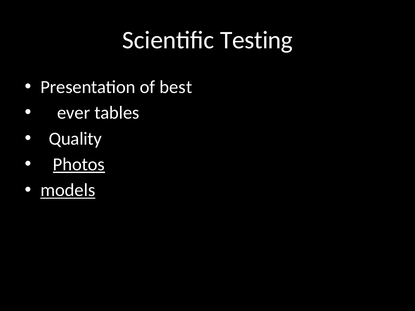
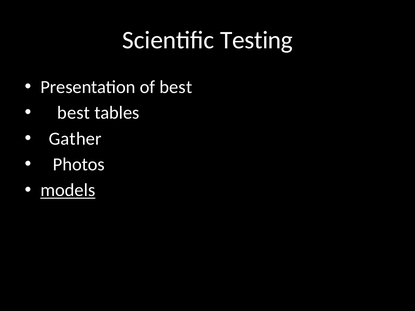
ever: ever -> best (74, 113)
Quality: Quality -> Gather (75, 139)
Photos underline: present -> none (79, 165)
